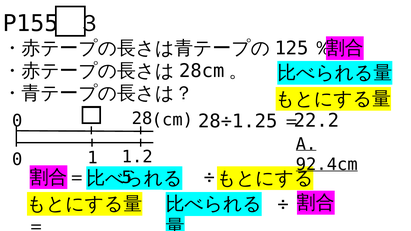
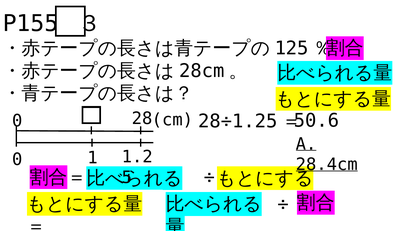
22.2: 22.2 -> 50.6 (317, 121)
92.4cm: 92.4cm -> 28.4cm (327, 165)
